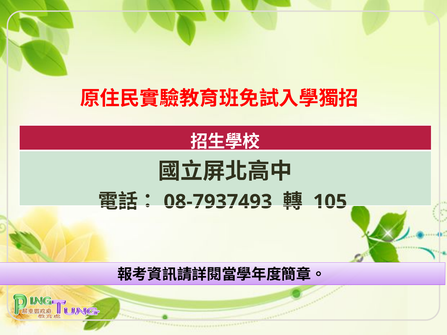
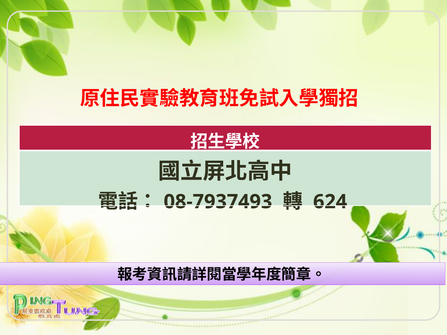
105: 105 -> 624 (330, 202)
